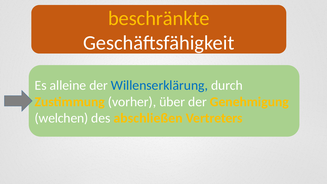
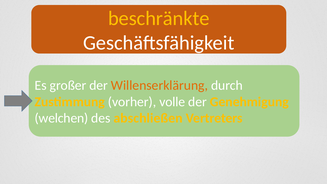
alleine: alleine -> großer (68, 85)
Willenserklärung colour: blue -> orange (159, 85)
über: über -> volle (172, 102)
